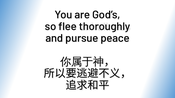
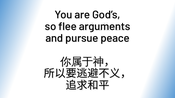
thoroughly: thoroughly -> arguments (105, 27)
